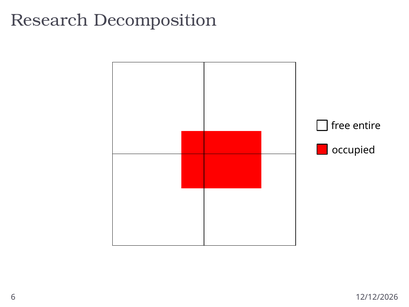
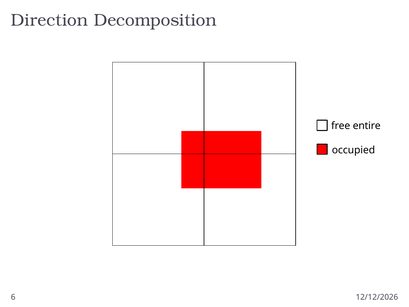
Research: Research -> Direction (50, 20)
